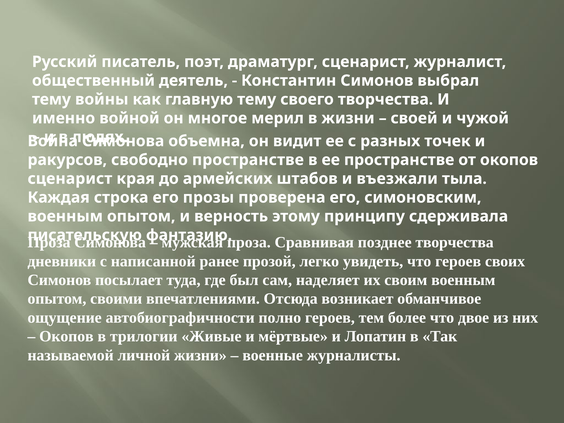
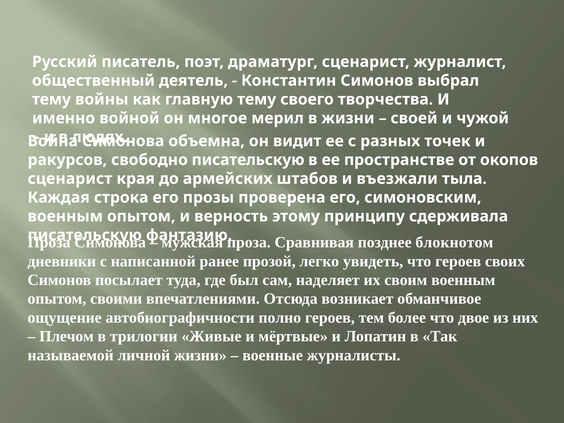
свободно пространстве: пространстве -> писательскую (248, 160)
позднее творчества: творчества -> блокнотом (454, 242)
Окопов: Окопов -> Плечом (67, 336)
